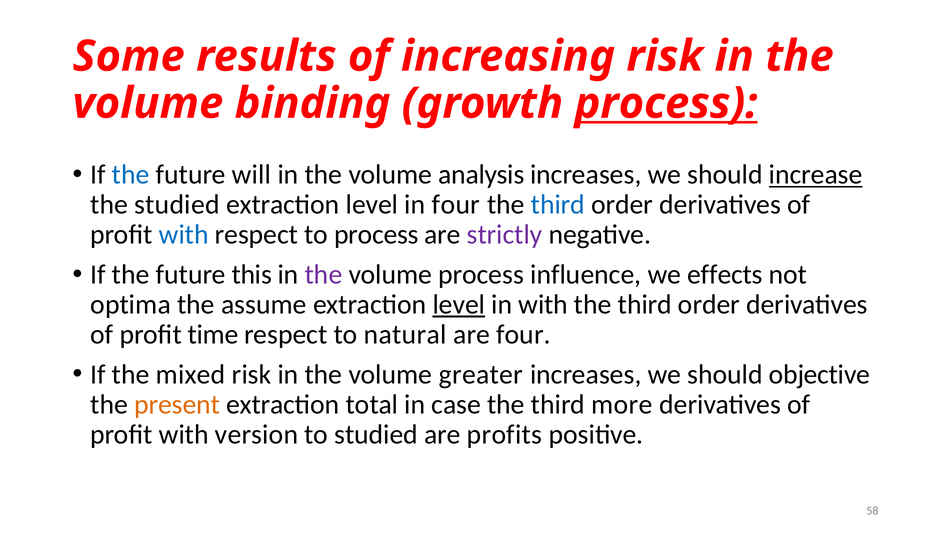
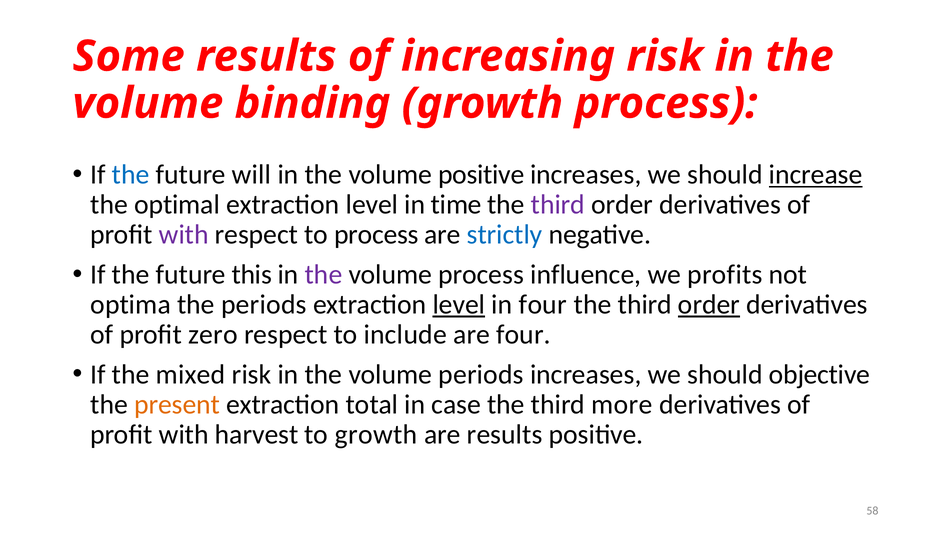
process underline: present -> none (666, 103)
volume analysis: analysis -> positive (481, 175)
the studied: studied -> optimal (177, 205)
in four: four -> time (456, 205)
third colour: blue -> purple (558, 205)
with colour: blue -> purple (184, 235)
strictly colour: purple -> blue (505, 235)
effects: effects -> profits (725, 275)
the assume: assume -> periods (264, 305)
in with: with -> four (543, 305)
order underline: none -> present (709, 305)
time: time -> zero (213, 334)
natural: natural -> include (405, 334)
volume greater: greater -> periods (481, 374)
version: version -> harvest (257, 434)
to studied: studied -> growth (376, 434)
are profits: profits -> results (505, 434)
